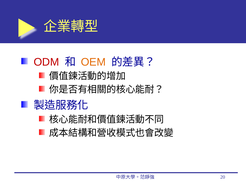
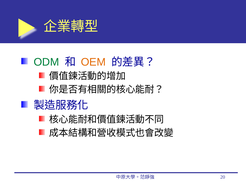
ODM colour: red -> green (46, 62)
